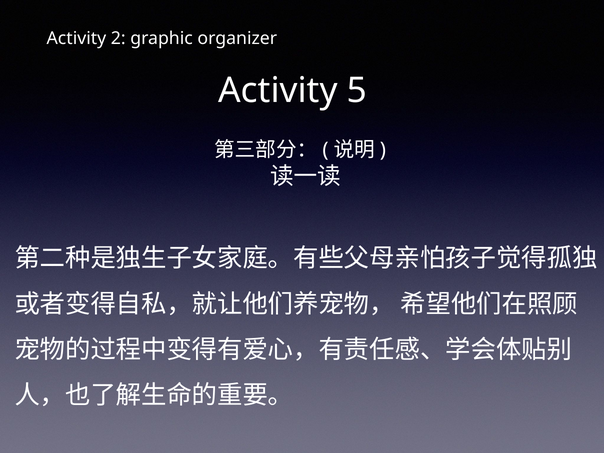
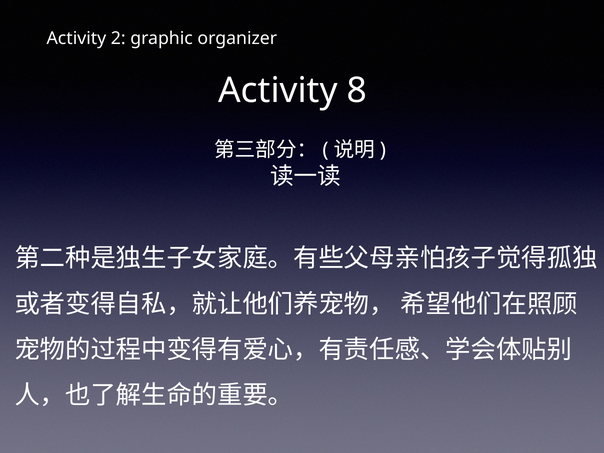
5: 5 -> 8 (357, 91)
